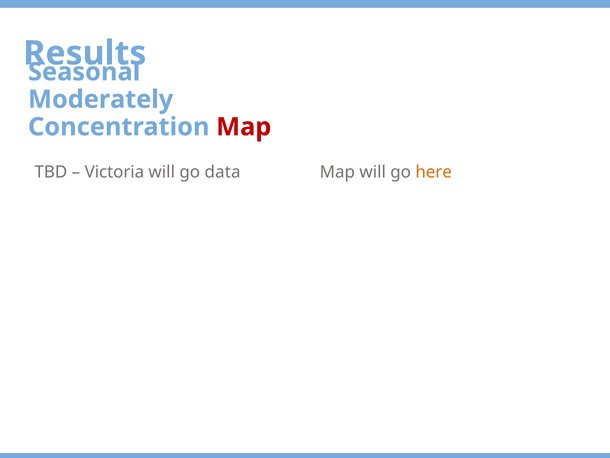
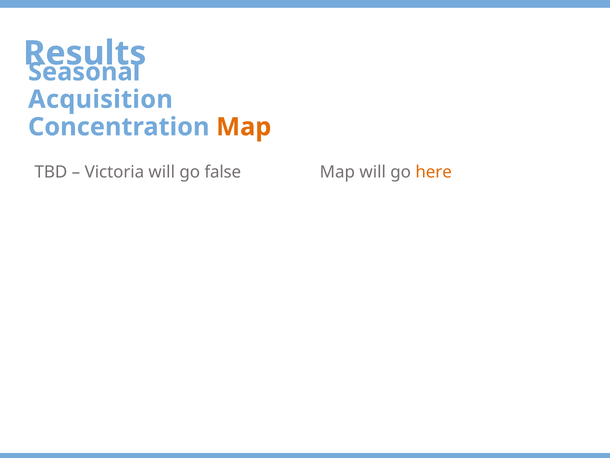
Moderately: Moderately -> Acquisition (100, 99)
Map colour: red -> orange (244, 127)
data: data -> false (223, 172)
